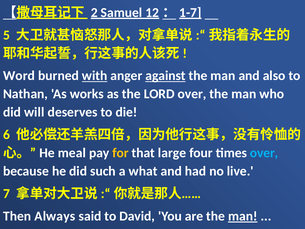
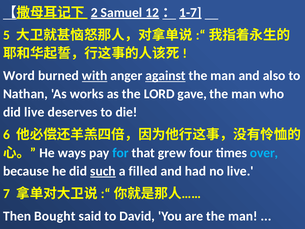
LORD over: over -> gave (192, 94)
did will: will -> live (34, 112)
meal: meal -> ways (72, 153)
for colour: yellow -> light blue (120, 153)
large: large -> grew (172, 153)
such underline: none -> present (103, 171)
what: what -> filled (143, 171)
Always: Always -> Bought (55, 216)
man underline: present -> none (243, 216)
